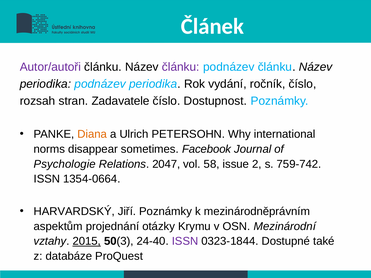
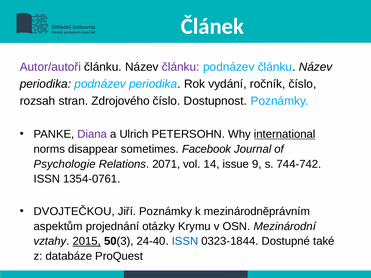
Zadavatele: Zadavatele -> Zdrojového (121, 101)
Diana colour: orange -> purple (92, 134)
international underline: none -> present (285, 134)
2047: 2047 -> 2071 (166, 164)
58: 58 -> 14 (212, 164)
2: 2 -> 9 (257, 164)
759-742: 759-742 -> 744-742 (299, 164)
1354-0664: 1354-0664 -> 1354-0761 (92, 179)
HARVARDSKÝ: HARVARDSKÝ -> DVOJTEČKOU (74, 212)
ISSN colour: purple -> blue (185, 241)
